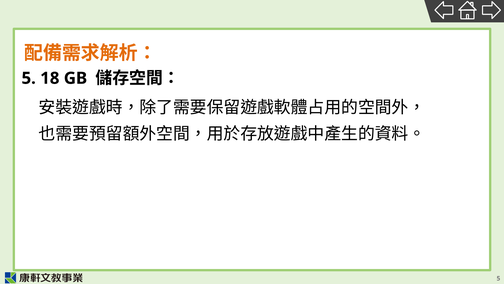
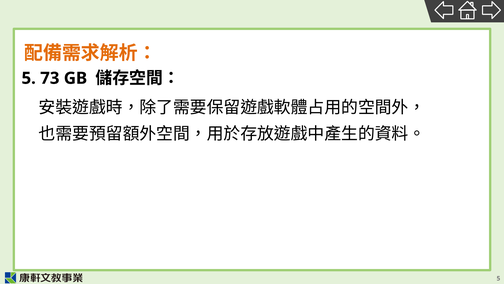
18: 18 -> 73 (50, 78)
